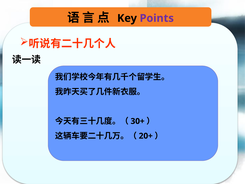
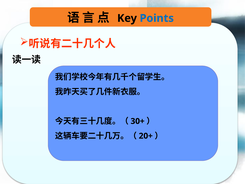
Points colour: purple -> blue (157, 18)
